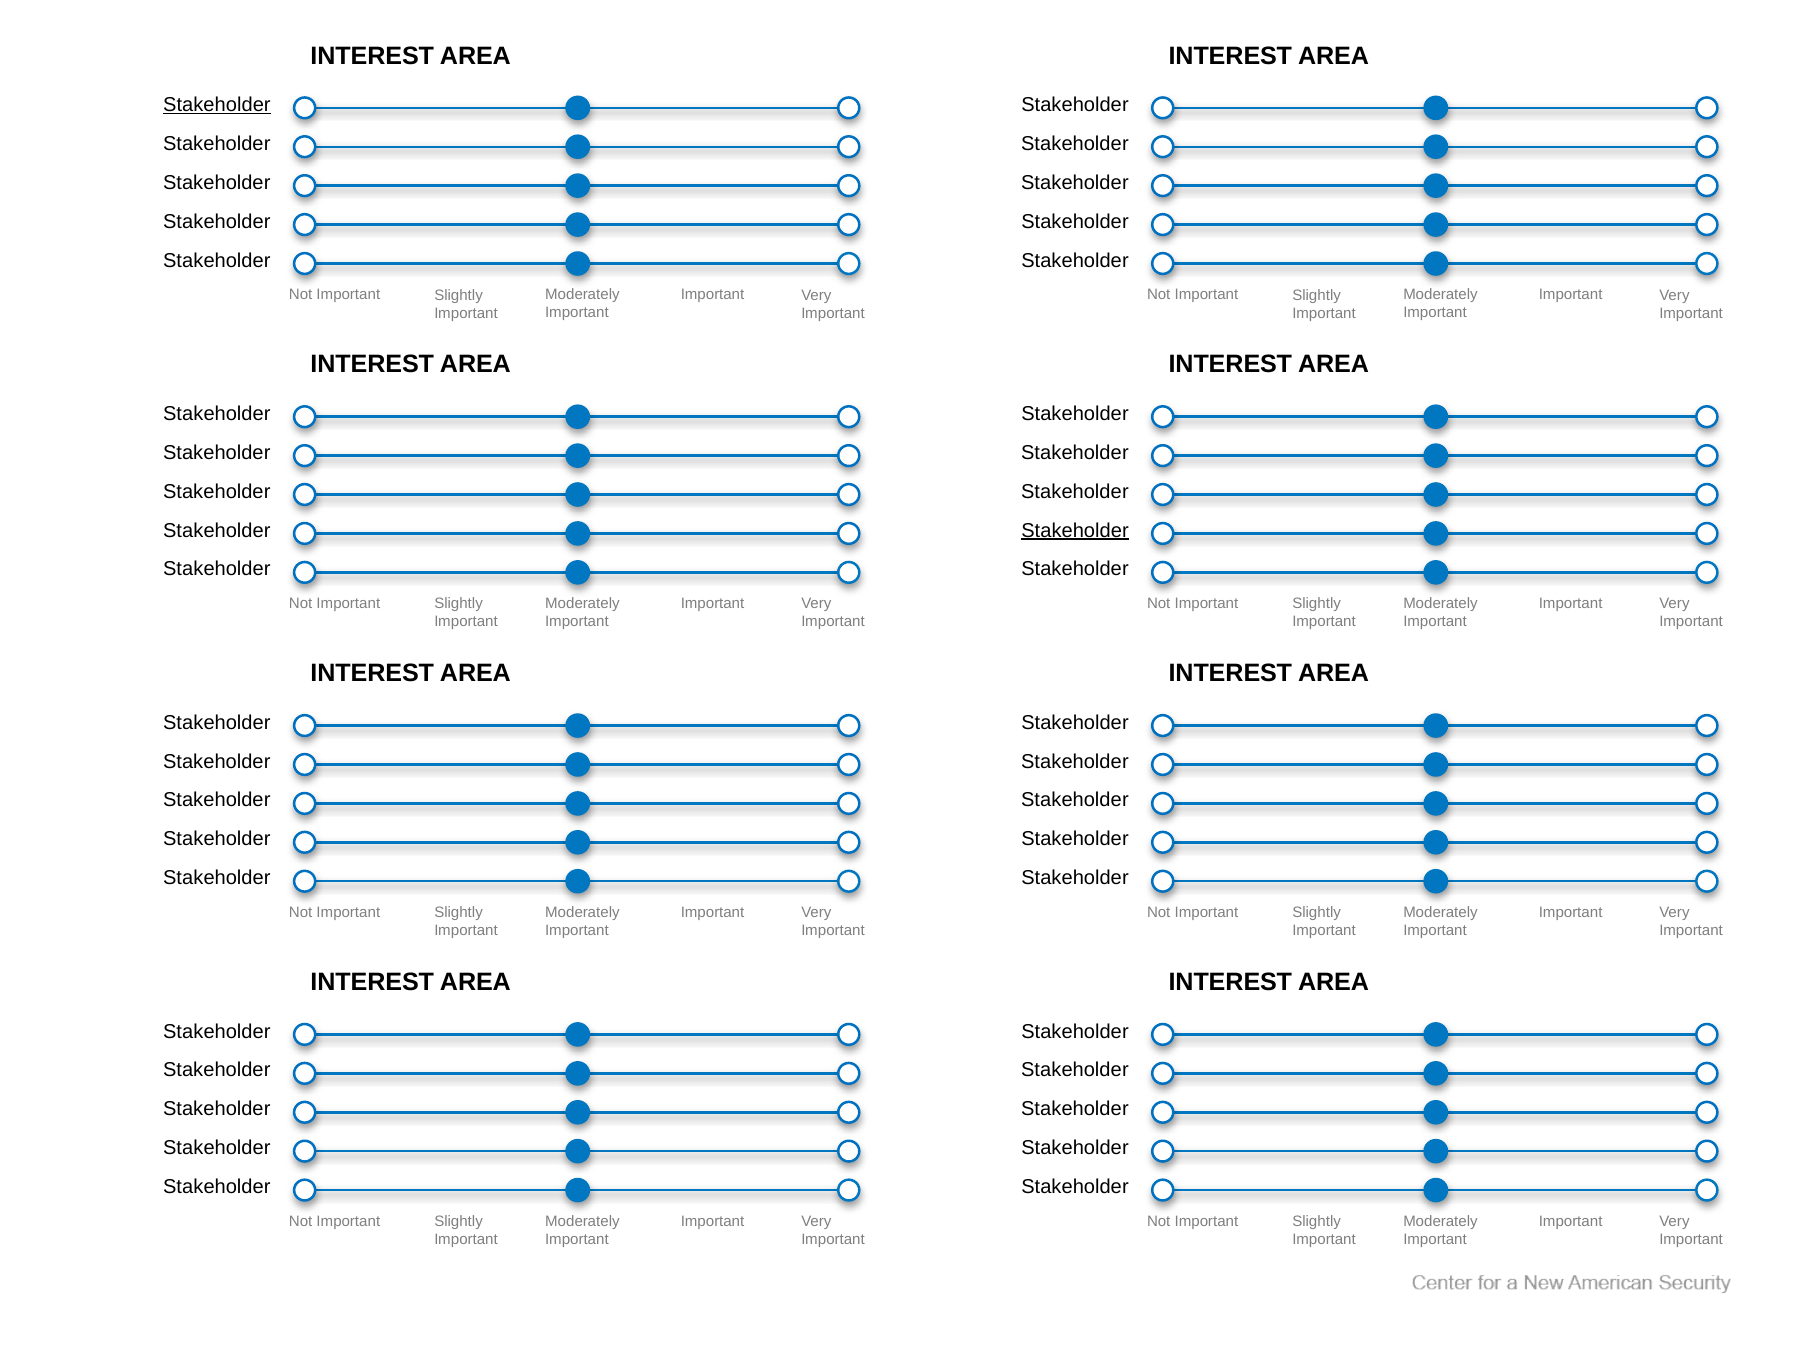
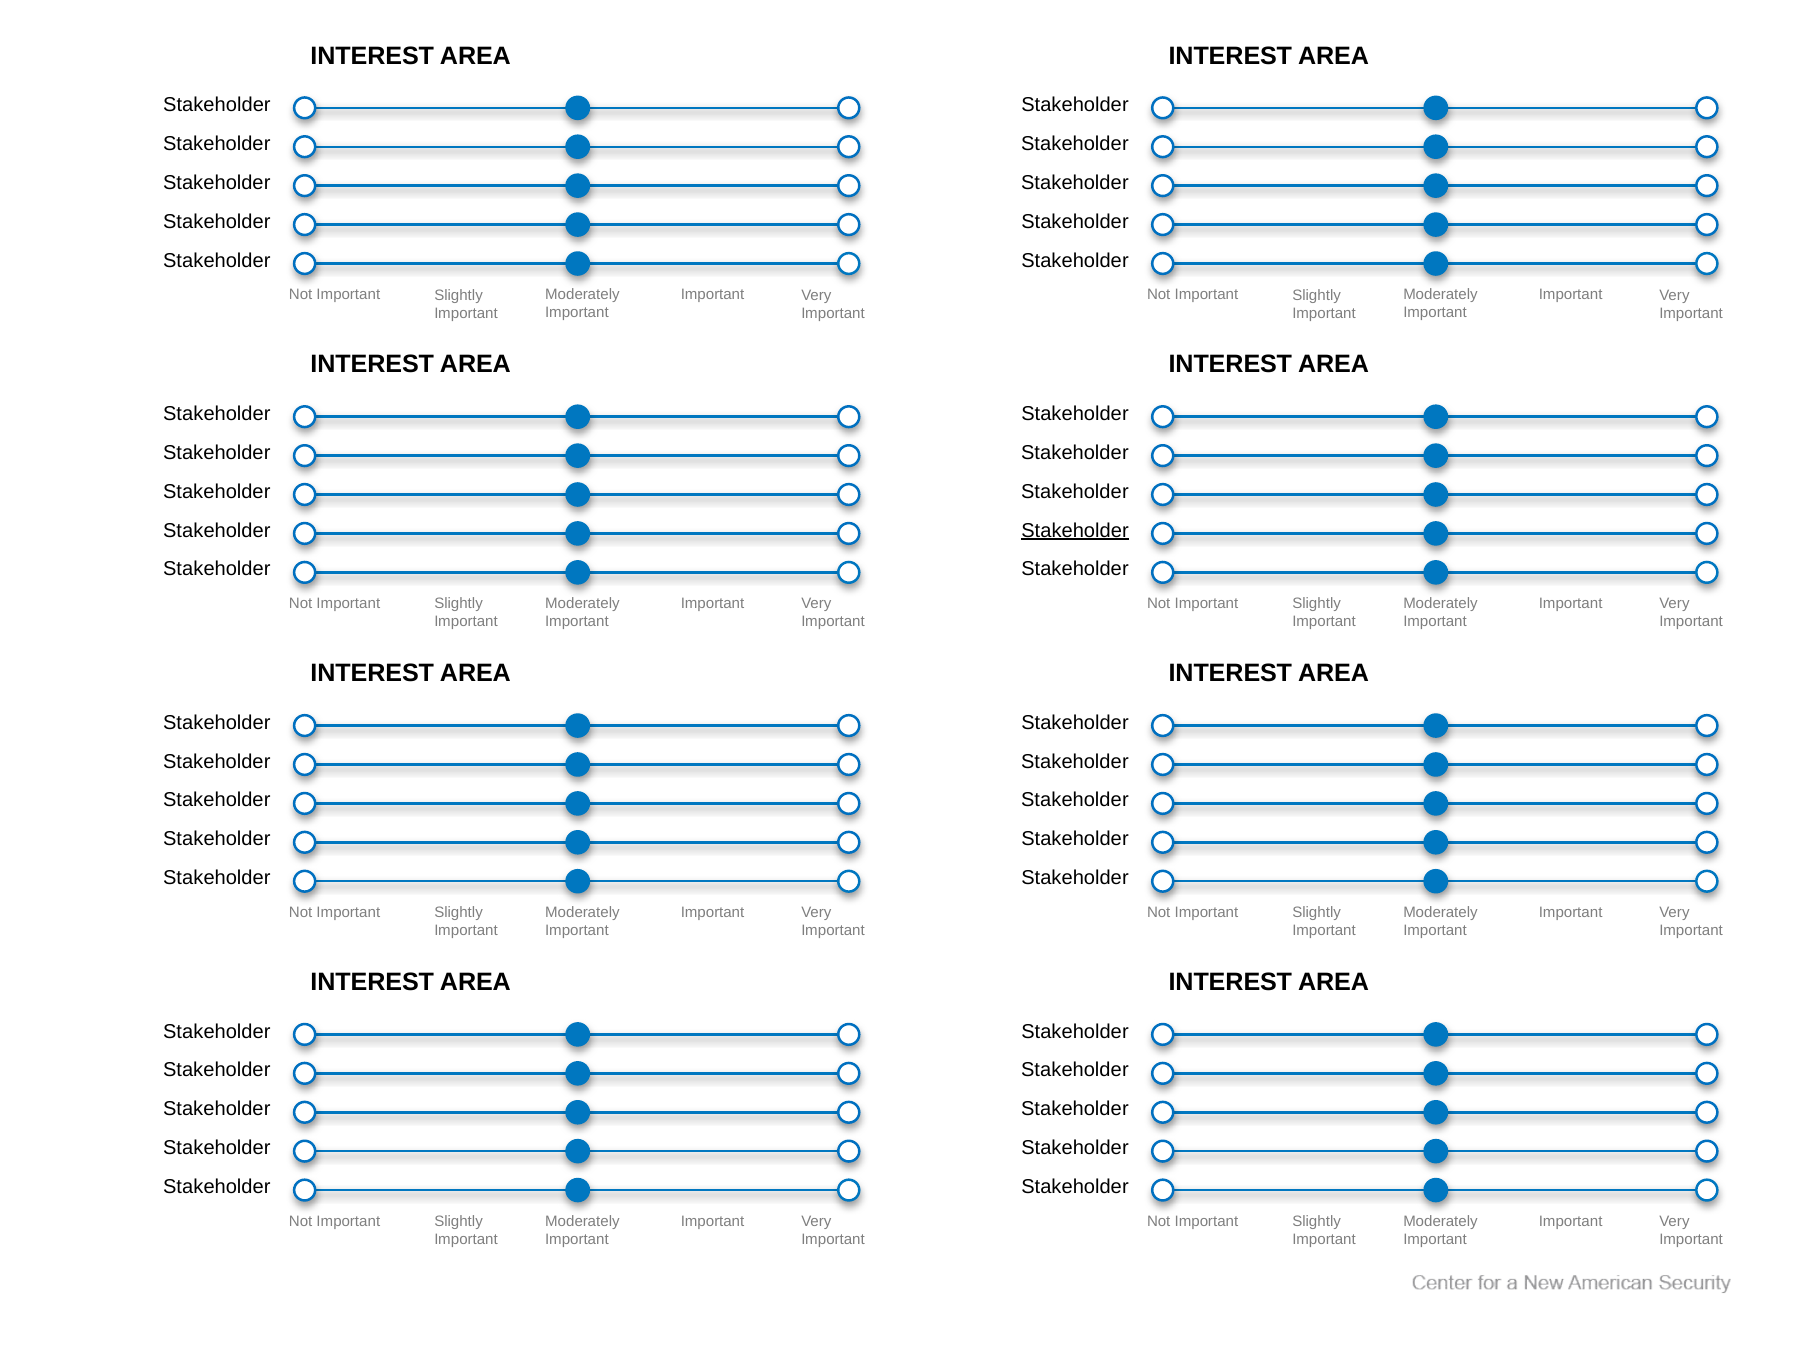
Stakeholder underline: present -> none (217, 105)
